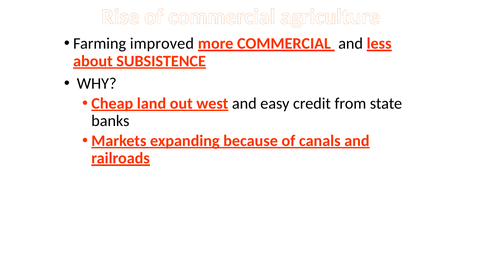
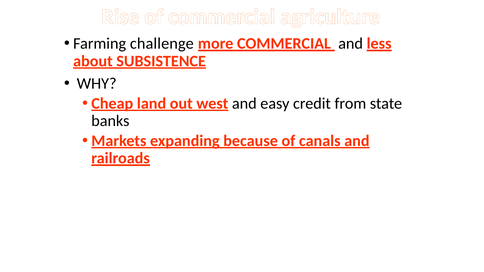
improved: improved -> challenge (162, 44)
